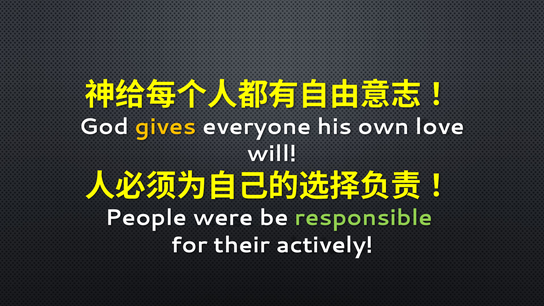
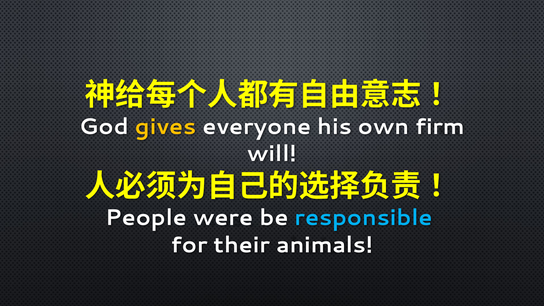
love: love -> firm (440, 127)
responsible colour: light green -> light blue (364, 218)
actively: actively -> animals (325, 245)
